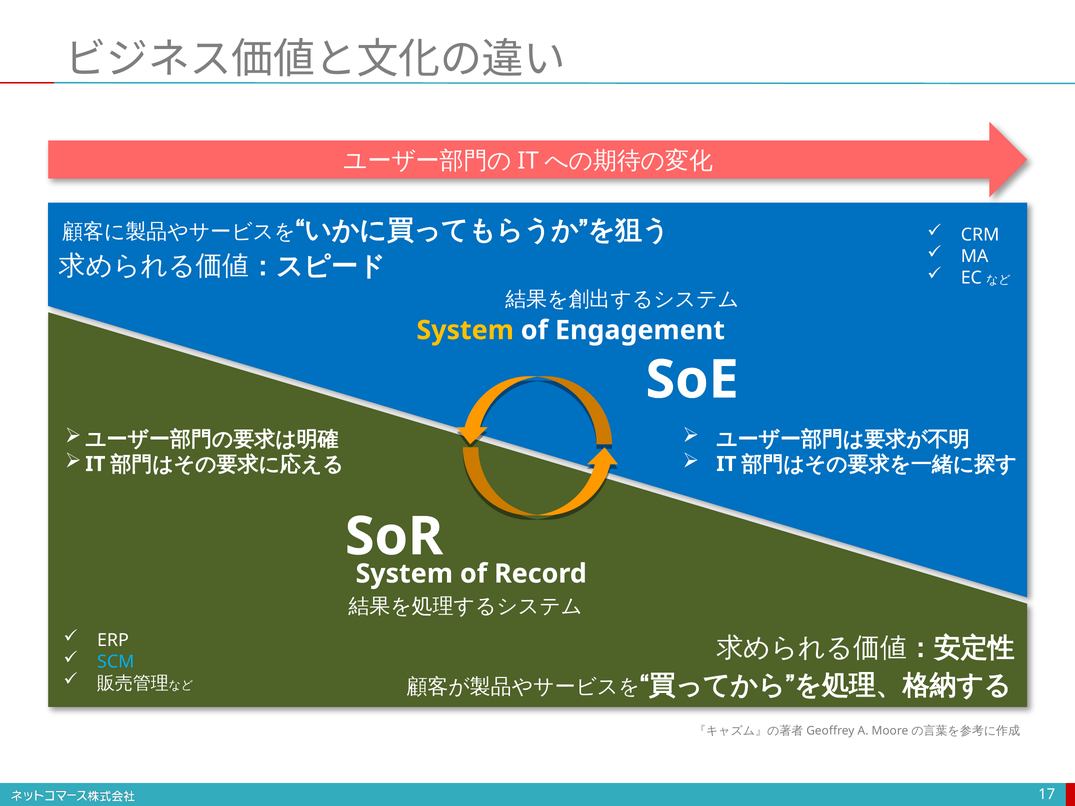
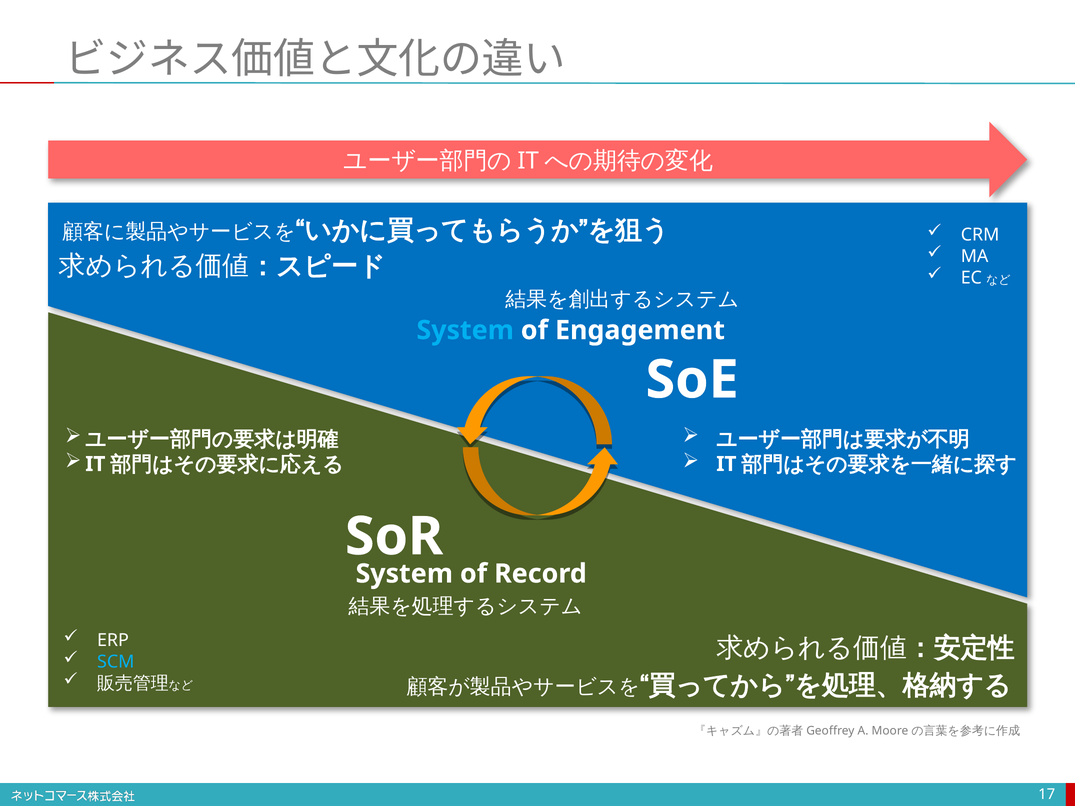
System colour: yellow -> light blue (465, 330)
